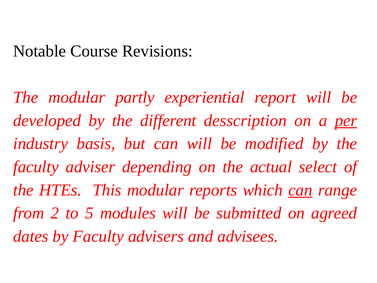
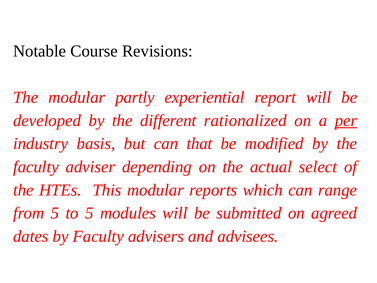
desscription: desscription -> rationalized (245, 120)
can will: will -> that (199, 144)
can underline: present -> none (300, 190)
from 2: 2 -> 5 (55, 213)
